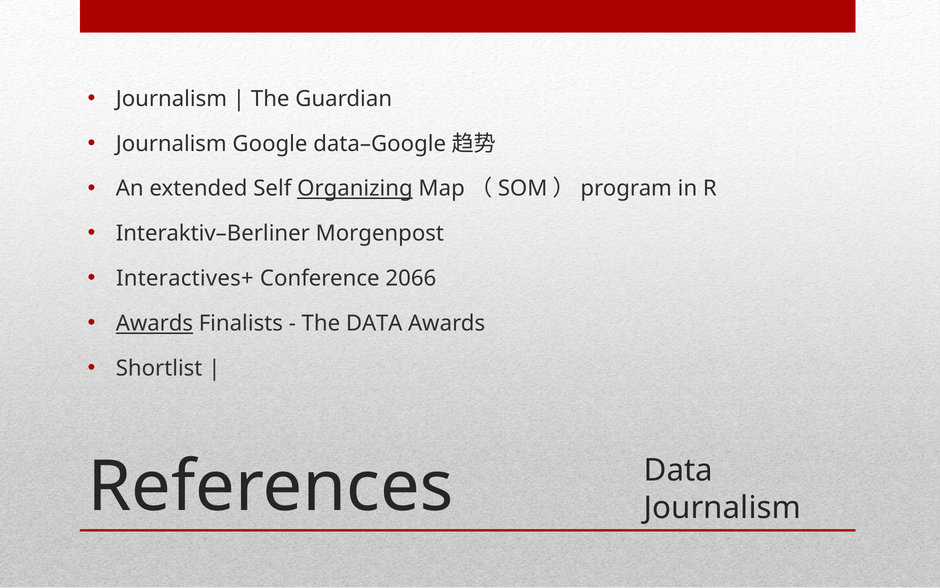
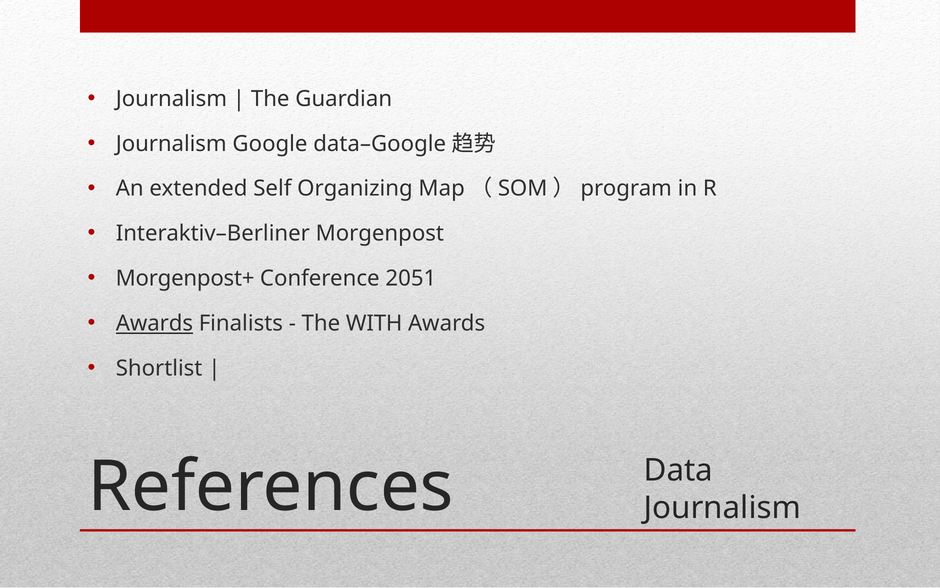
Organizing underline: present -> none (355, 188)
Interactives+: Interactives+ -> Morgenpost+ (185, 278)
2066: 2066 -> 2051 (411, 278)
The DATA: DATA -> WITH (374, 323)
